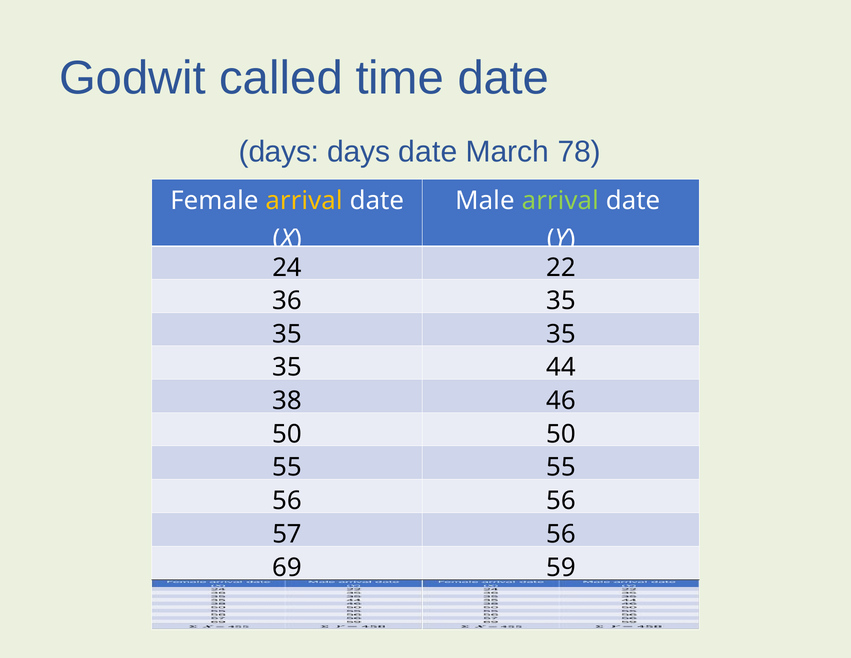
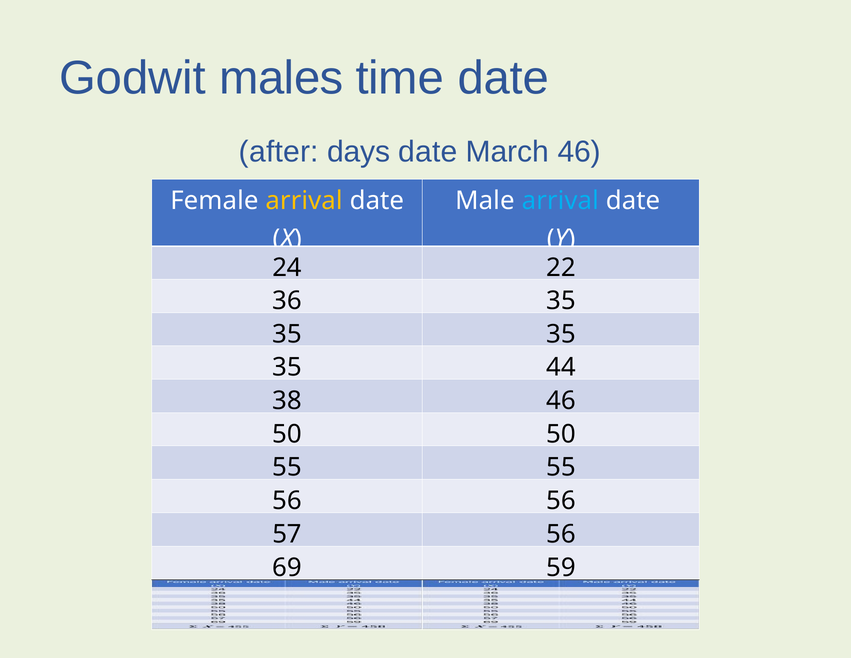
called: called -> males (281, 78)
days: days -> after (279, 152)
March 78: 78 -> 46 (579, 152)
arrival colour: light green -> light blue (560, 201)
